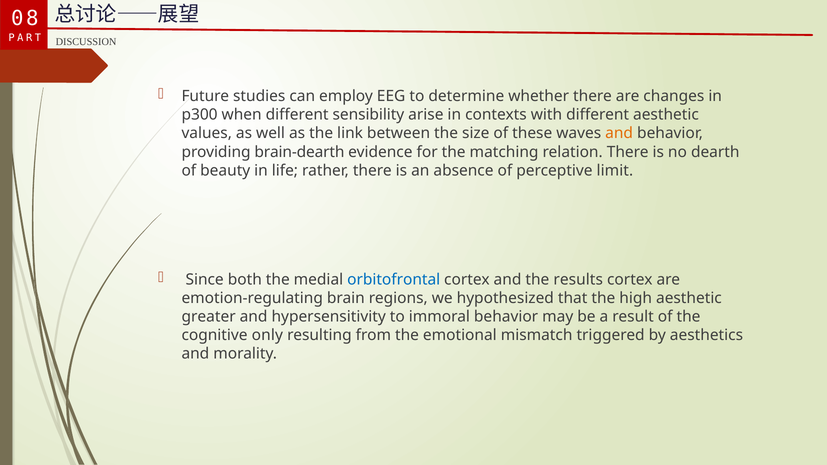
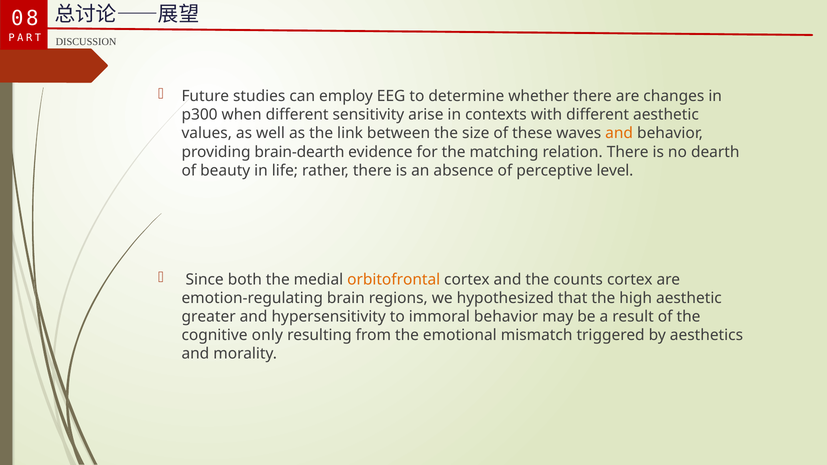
sensibility: sensibility -> sensitivity (368, 115)
limit: limit -> level (615, 171)
orbitofrontal colour: blue -> orange (394, 280)
results: results -> counts (578, 280)
